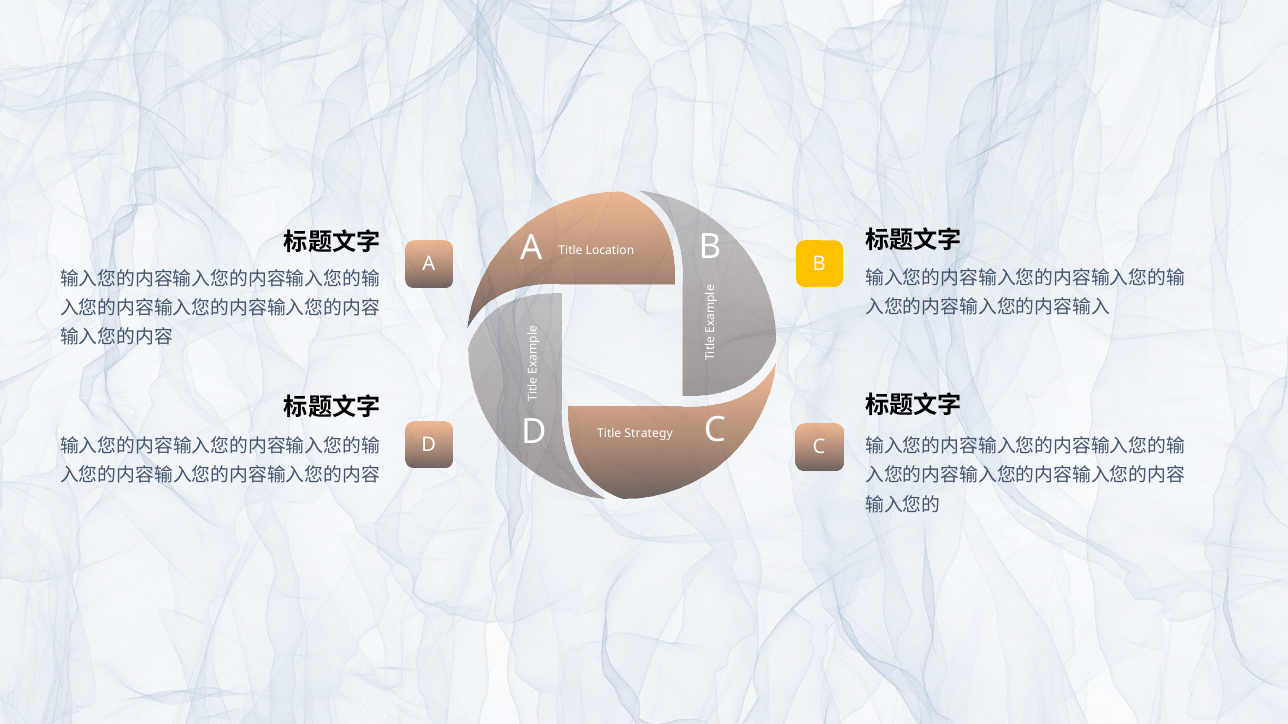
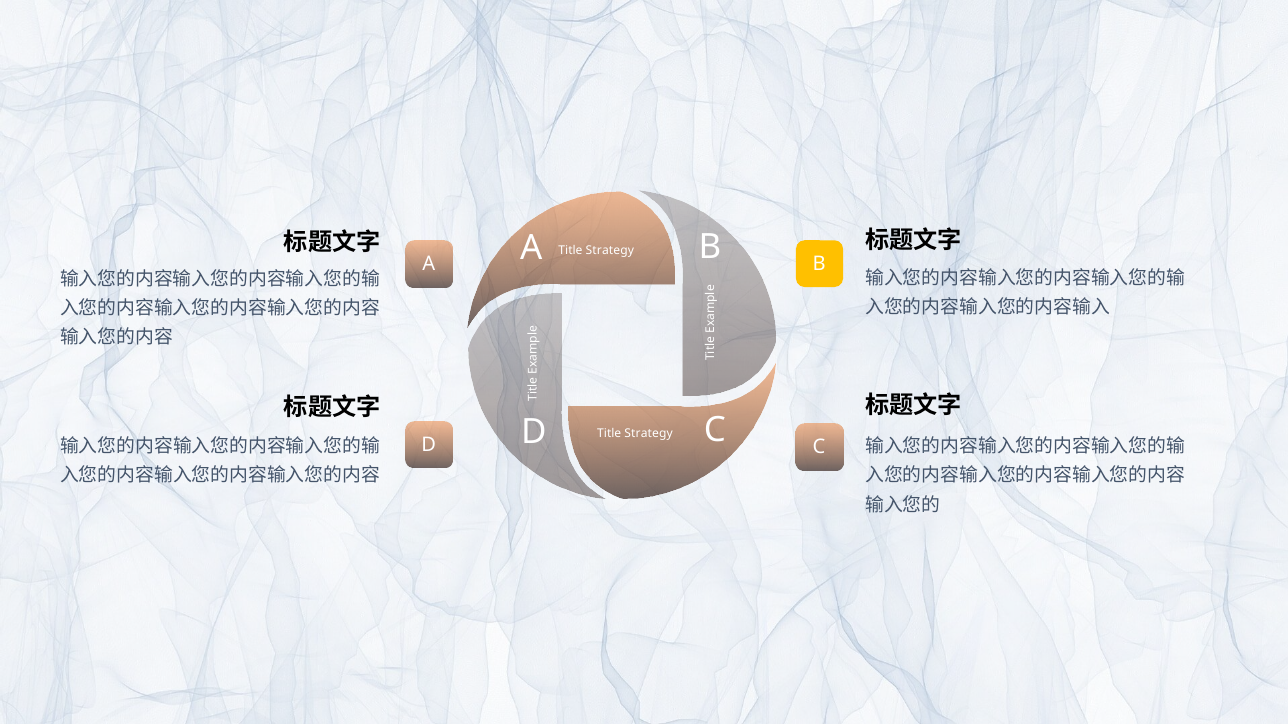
Location: Location -> Strategy (610, 251)
